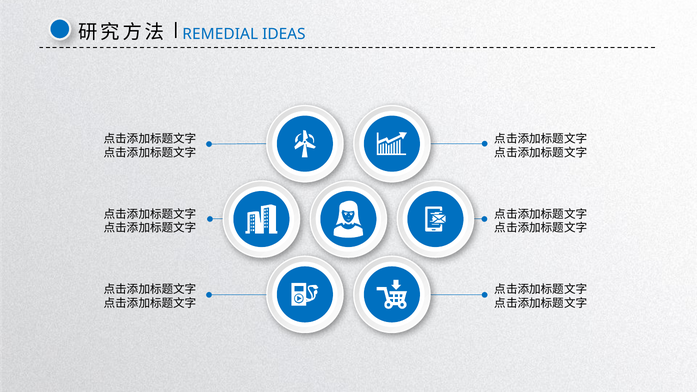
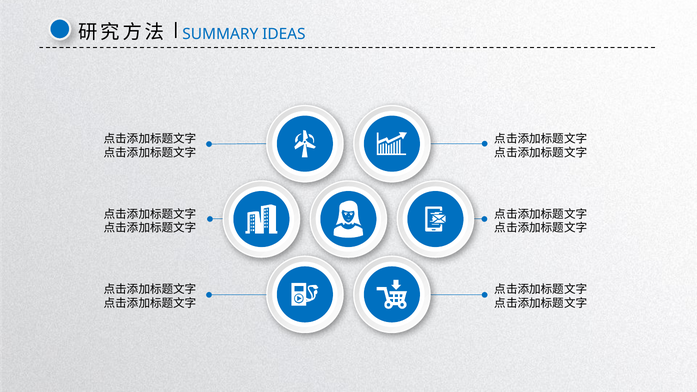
REMEDIAL: REMEDIAL -> SUMMARY (220, 34)
